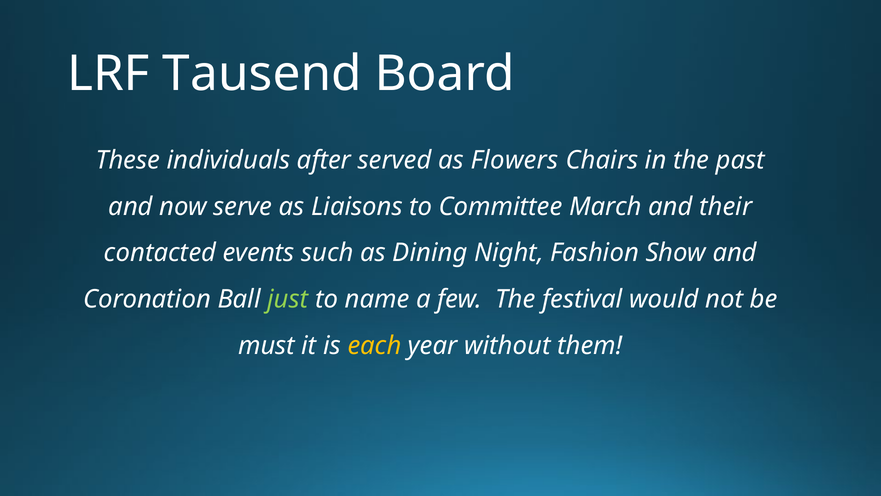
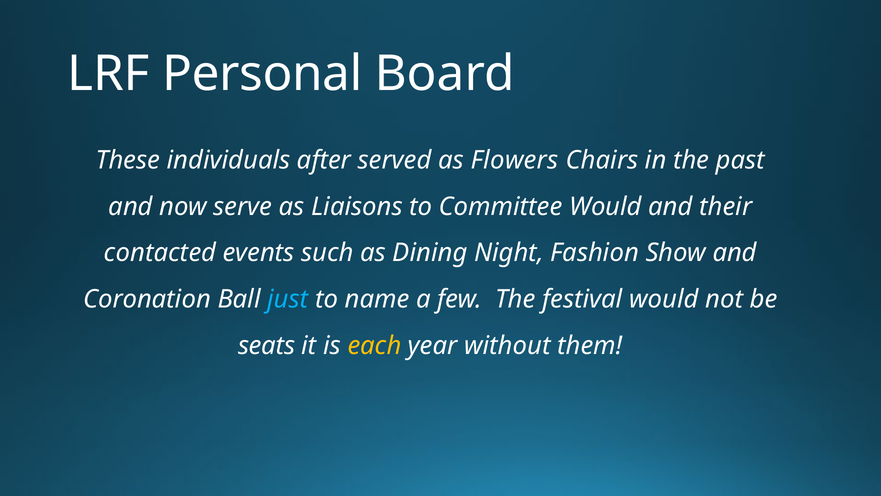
Tausend: Tausend -> Personal (262, 74)
Committee March: March -> Would (605, 206)
just colour: light green -> light blue (288, 299)
must: must -> seats (267, 345)
